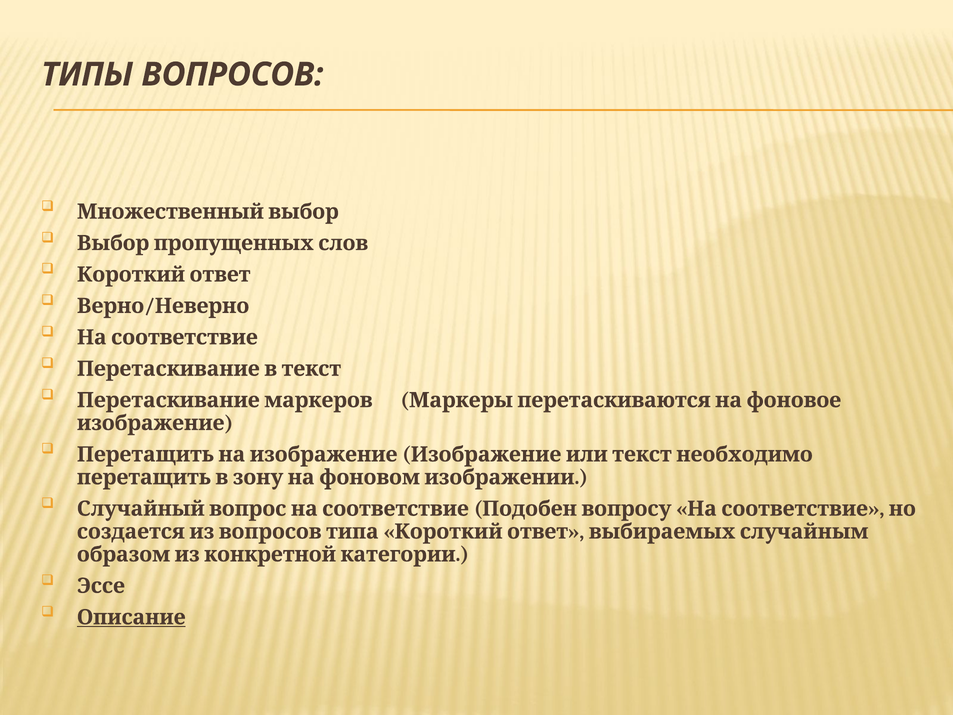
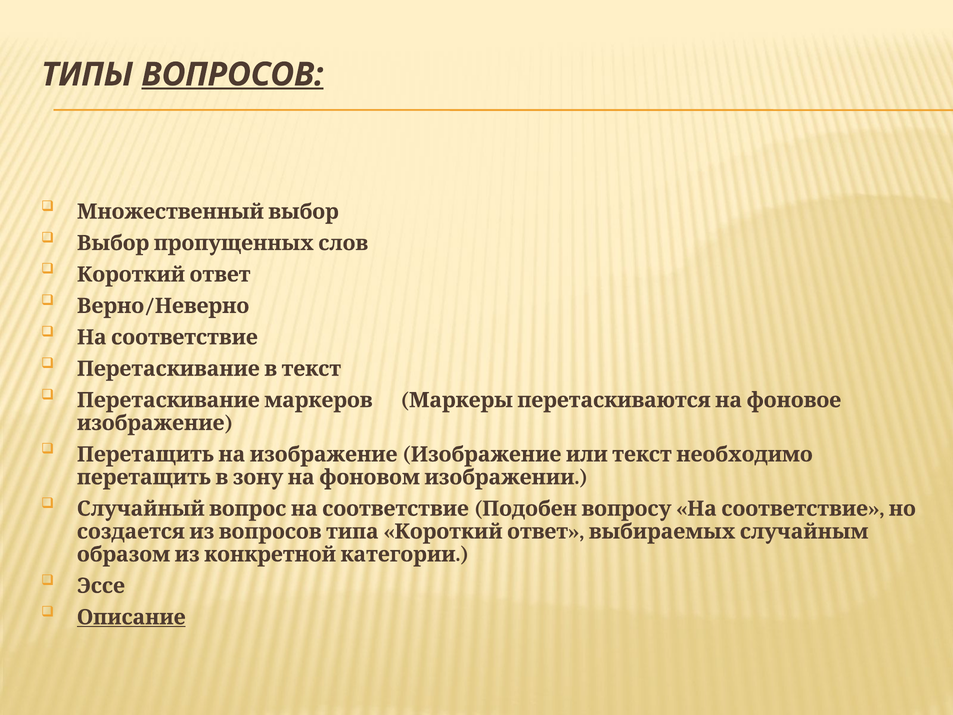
ВОПРОСОВ underline: none -> present (232, 74)
